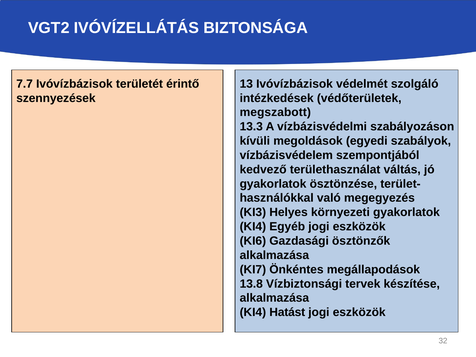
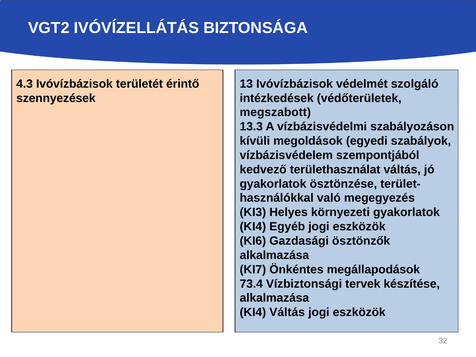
7.7: 7.7 -> 4.3 (25, 84)
13.8: 13.8 -> 73.4 (251, 284)
KI4 Hatást: Hatást -> Váltás (287, 312)
